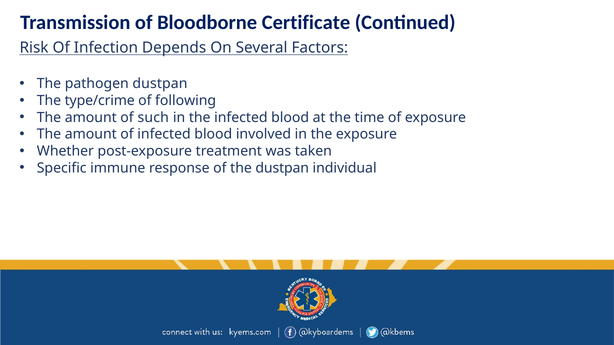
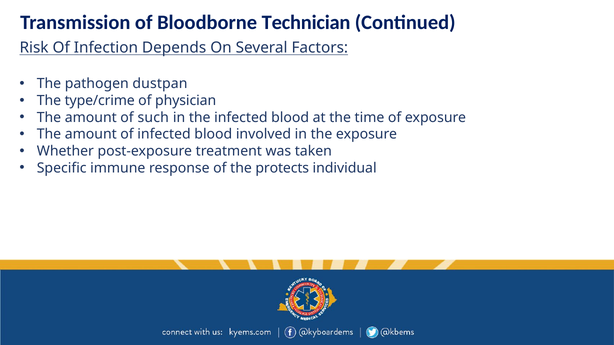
Certificate: Certificate -> Technician (306, 23)
following: following -> physician (186, 101)
the dustpan: dustpan -> protects (282, 168)
